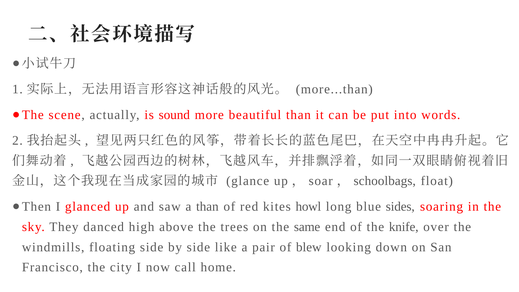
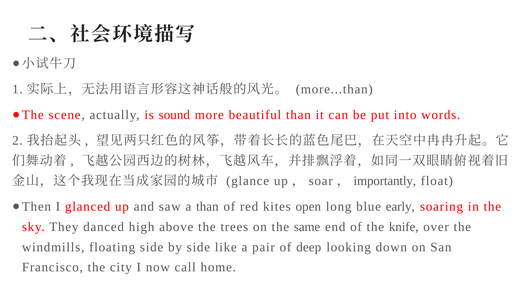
schoolbags: schoolbags -> importantly (385, 181)
howl: howl -> open (308, 207)
sides: sides -> early (400, 207)
blew: blew -> deep (309, 247)
